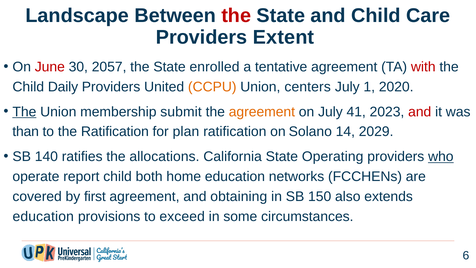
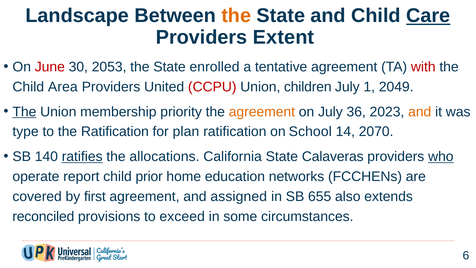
the colour: red -> orange (236, 16)
Care underline: none -> present (428, 16)
2057: 2057 -> 2053 (109, 67)
Daily: Daily -> Area (63, 87)
CCPU colour: orange -> red (212, 87)
centers: centers -> children (308, 87)
2020: 2020 -> 2049 (396, 87)
submit: submit -> priority (181, 112)
41: 41 -> 36 (356, 112)
and colour: red -> orange (420, 112)
than: than -> type (26, 132)
Solano: Solano -> School (310, 132)
2029: 2029 -> 2070 (376, 132)
ratifies underline: none -> present (82, 157)
Operating: Operating -> Calaveras (333, 157)
both: both -> prior (149, 176)
obtaining: obtaining -> assigned (239, 196)
150: 150 -> 655 (320, 196)
education: education -> reconciled (43, 216)
